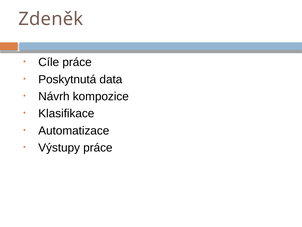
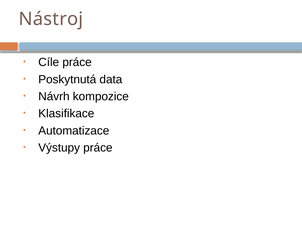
Zdeněk: Zdeněk -> Nástroj (51, 19)
